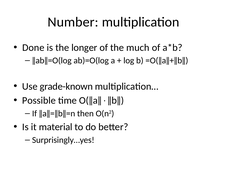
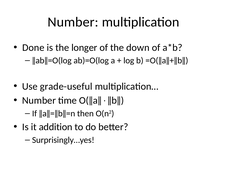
much: much -> down (138, 48)
grade-known: grade-known -> grade-useful (66, 86)
Possible: Possible -> Number (39, 101)
material: material -> addition (56, 127)
